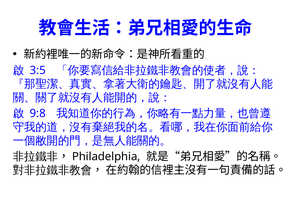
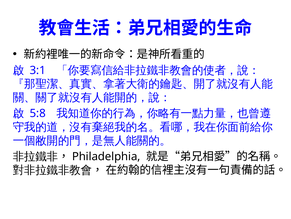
3:5: 3:5 -> 3:1 (38, 70)
9:8: 9:8 -> 5:8 (38, 113)
